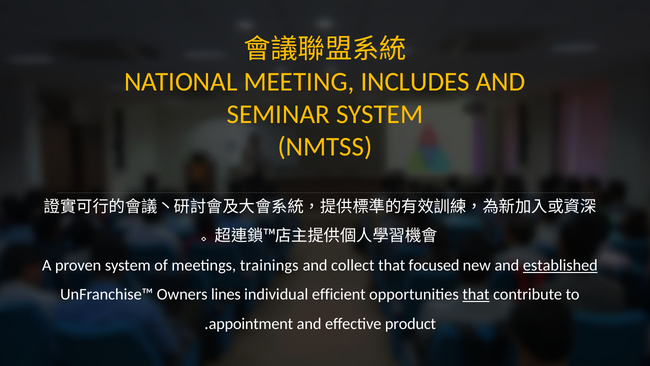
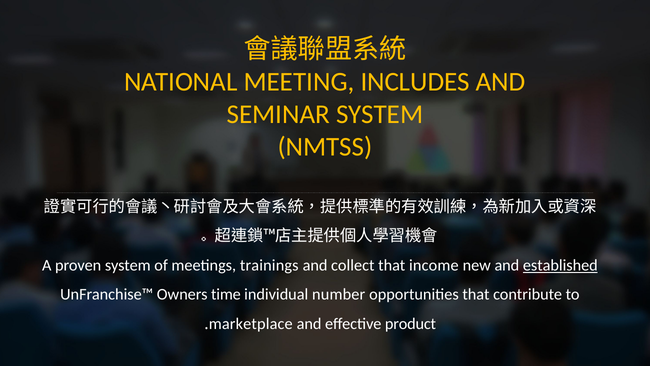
focused: focused -> income (434, 265)
lines: lines -> time (226, 294)
efficient: efficient -> number (339, 294)
that underline: present -> none (476, 294)
appointment: appointment -> marketplace (251, 324)
